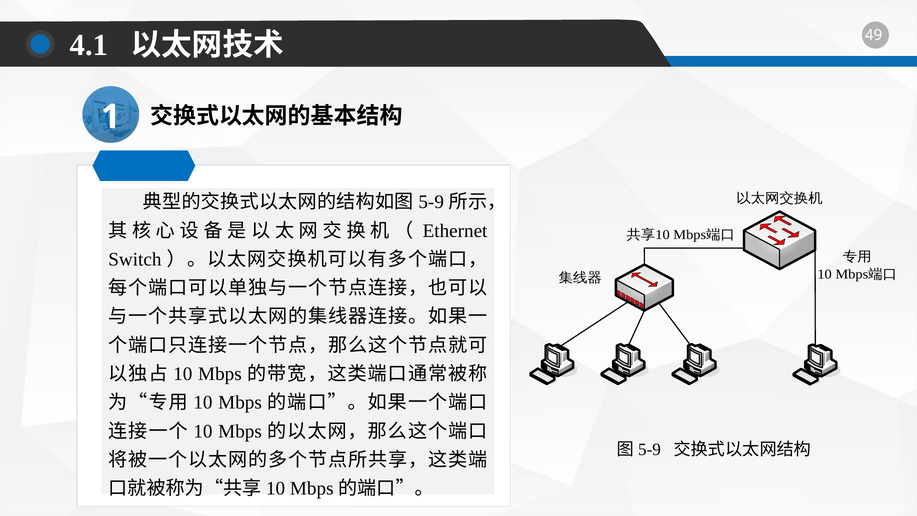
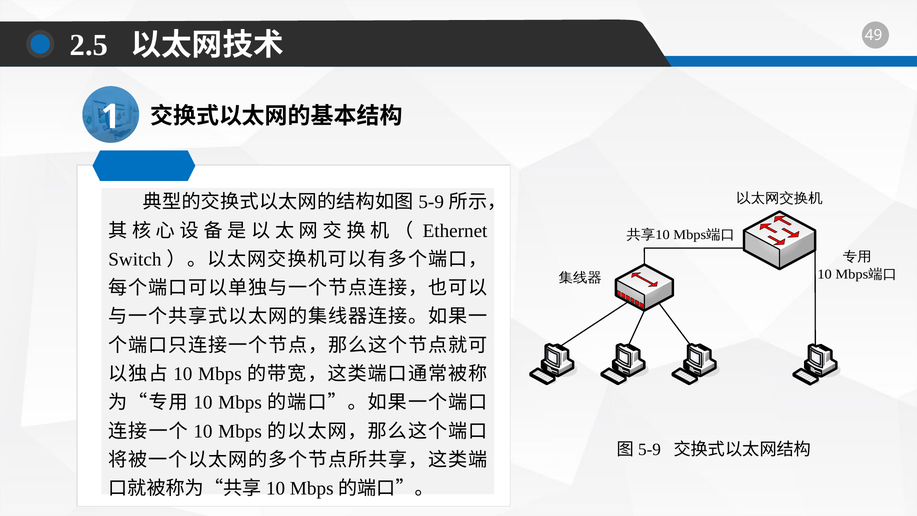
4.1: 4.1 -> 2.5 (89, 45)
